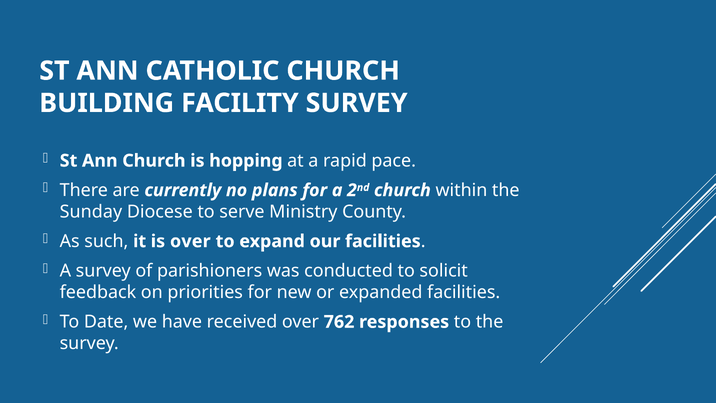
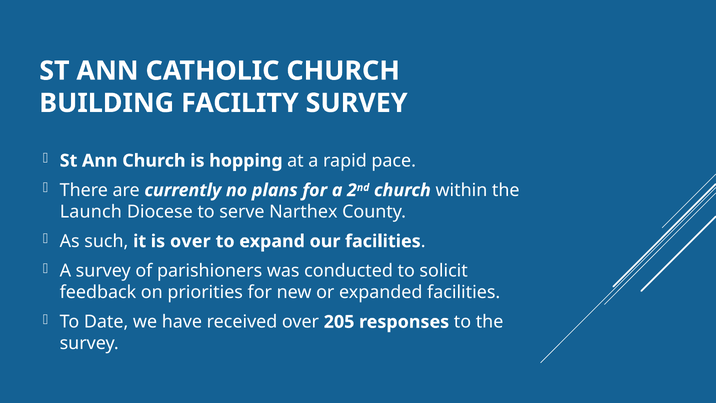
Sunday: Sunday -> Launch (91, 212)
Ministry: Ministry -> Narthex (303, 212)
762: 762 -> 205 (339, 322)
